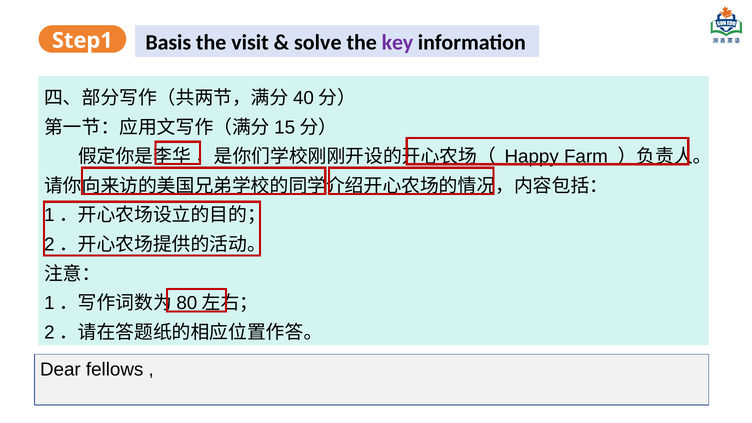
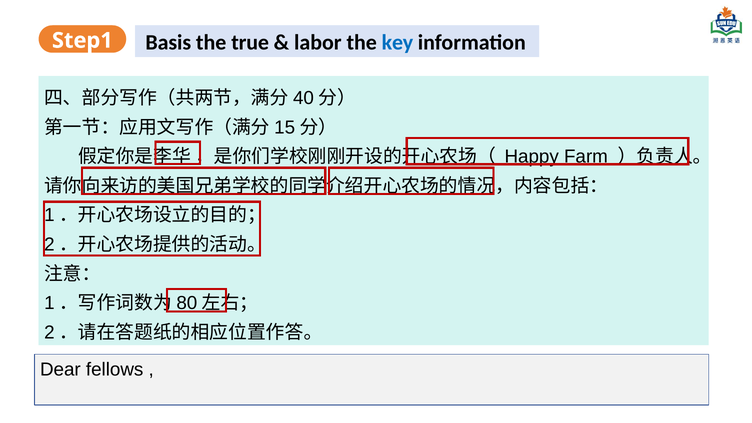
visit: visit -> true (250, 43)
solve: solve -> labor (318, 43)
key colour: purple -> blue (397, 43)
